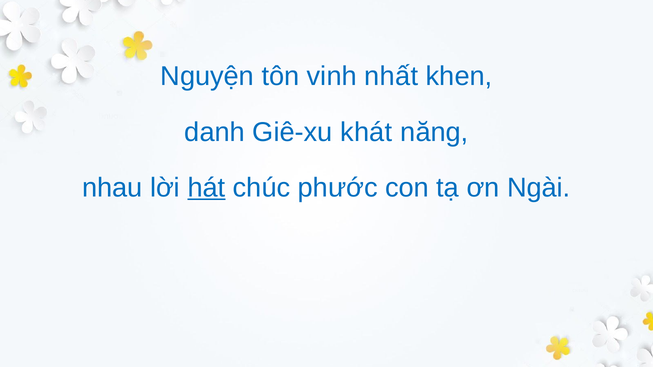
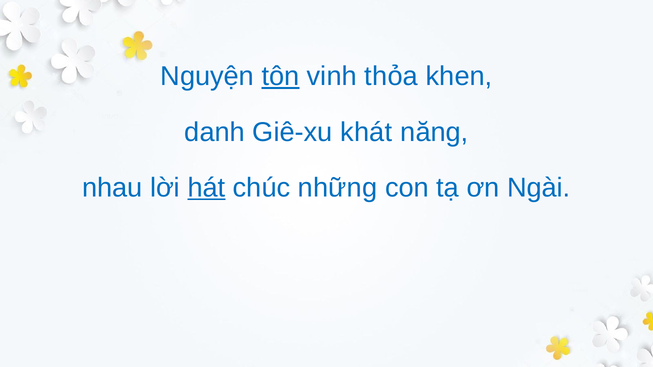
tôn underline: none -> present (281, 76)
nhất: nhất -> thỏa (391, 76)
phước: phước -> những (338, 188)
